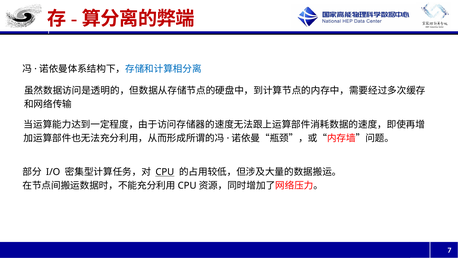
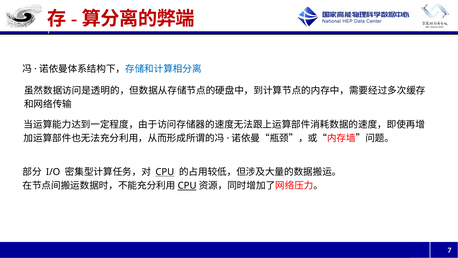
CPU underline: none -> present (187, 186)
